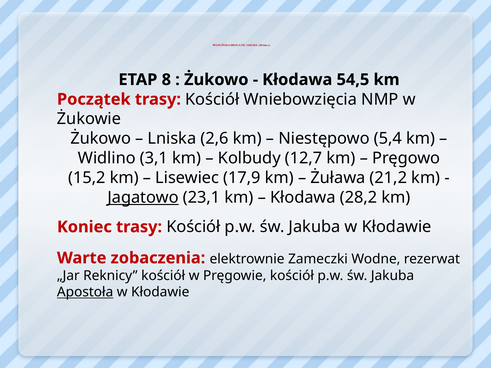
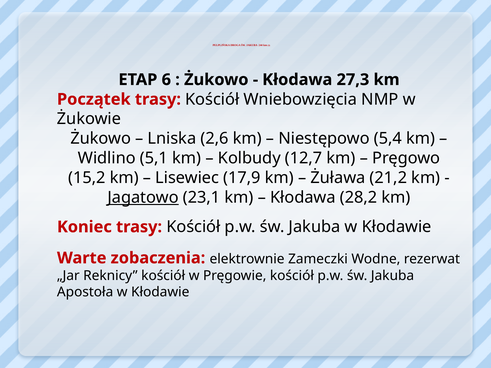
8: 8 -> 6 (166, 80)
54,5: 54,5 -> 27,3 (353, 80)
3,1: 3,1 -> 5,1 (154, 158)
Apostoła underline: present -> none (85, 292)
